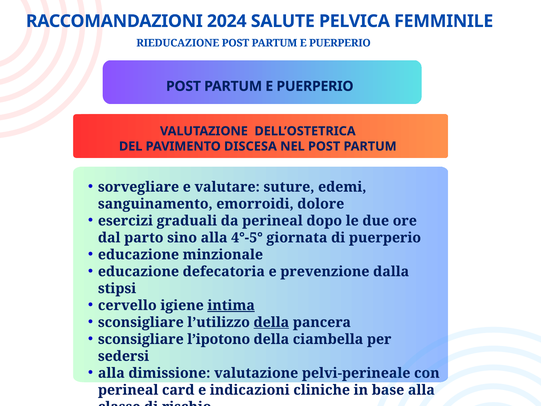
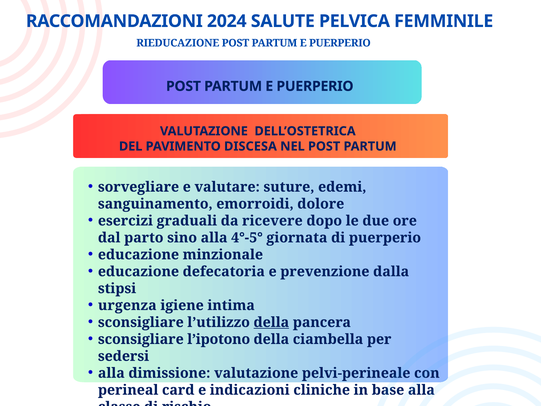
da perineal: perineal -> ricevere (272, 221)
cervello: cervello -> urgenza (127, 305)
intima underline: present -> none (231, 305)
